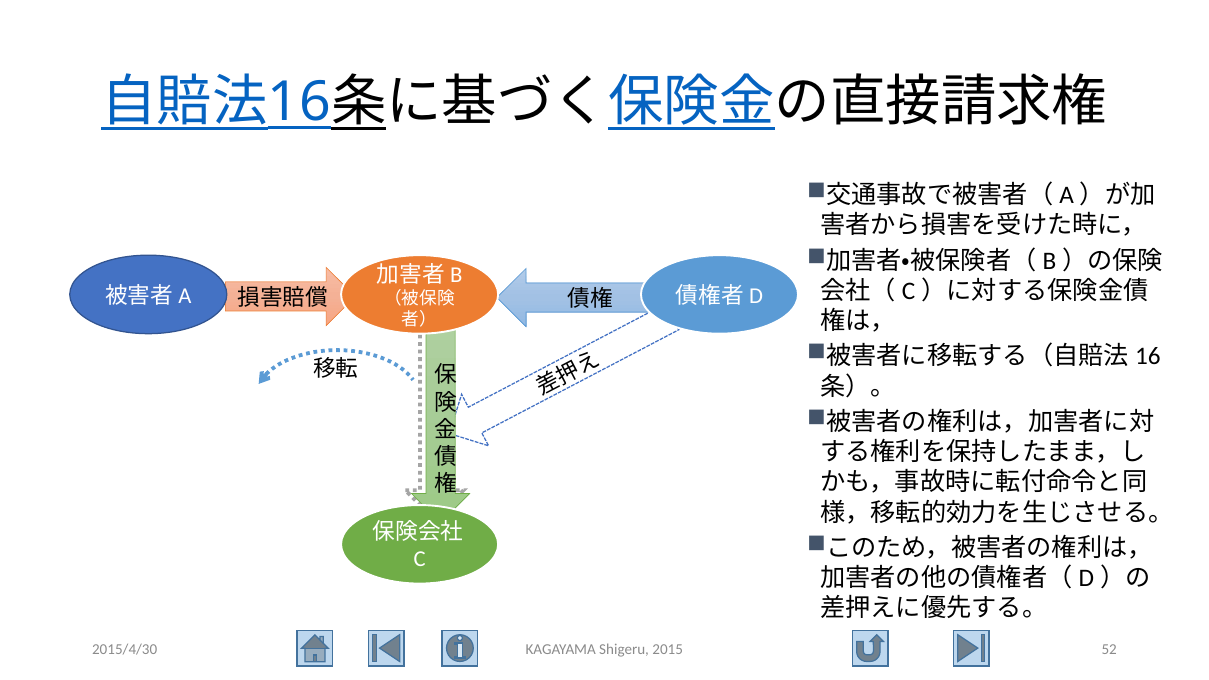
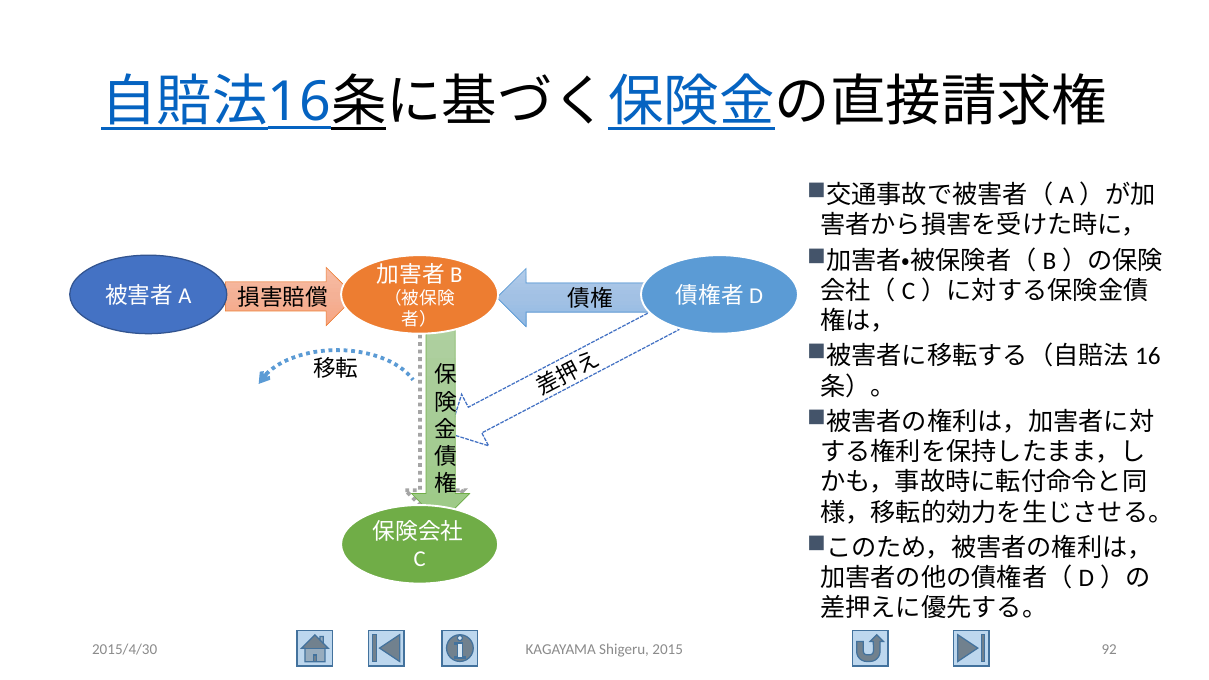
52: 52 -> 92 (1109, 649)
